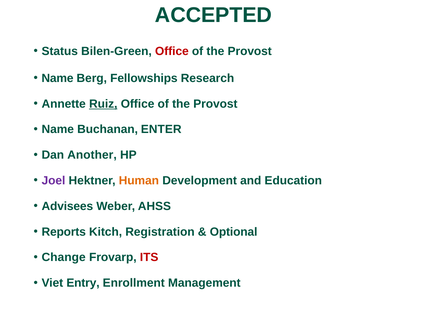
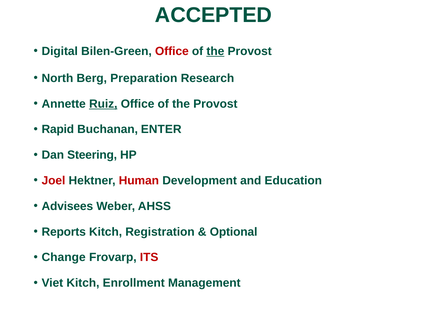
Status: Status -> Digital (60, 51)
the underline: none -> present (215, 51)
Name: Name -> North (57, 78)
Fellowships: Fellowships -> Preparation (144, 78)
Name: Name -> Rapid (58, 129)
Another: Another -> Steering (92, 155)
Joel colour: purple -> red (53, 181)
Human colour: orange -> red (139, 181)
Viet Entry: Entry -> Kitch (83, 283)
